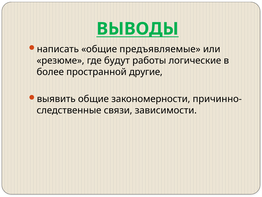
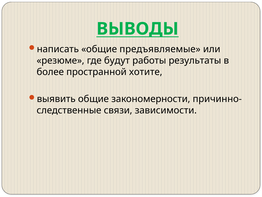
логические: логические -> результаты (195, 60)
другие: другие -> хотите (146, 72)
